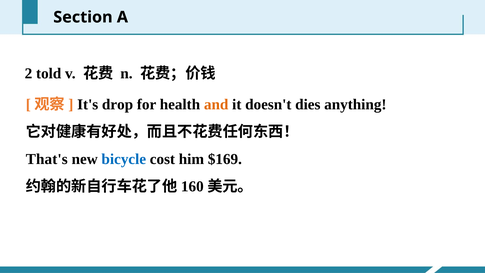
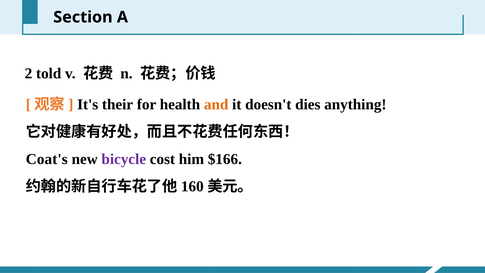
drop: drop -> their (118, 105)
That's: That's -> Coat's (47, 159)
bicycle colour: blue -> purple (124, 159)
$169: $169 -> $166 (225, 159)
